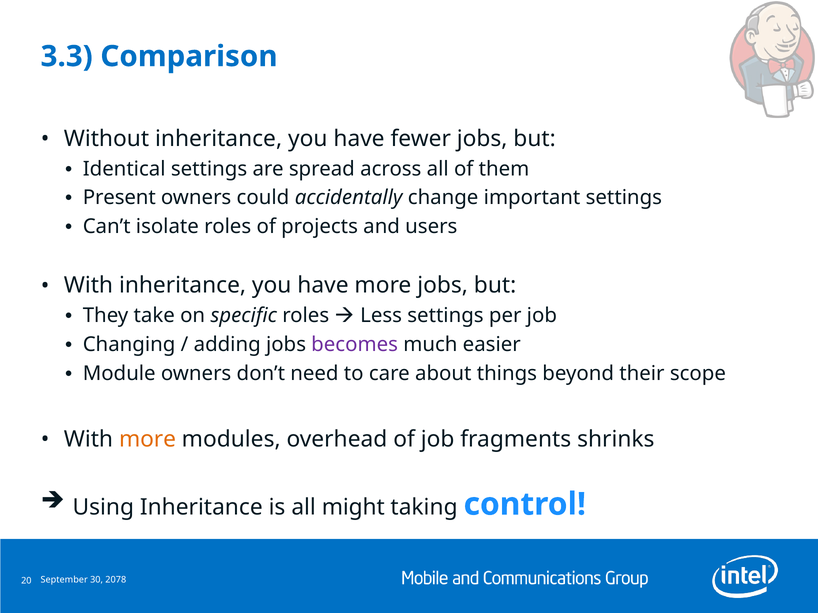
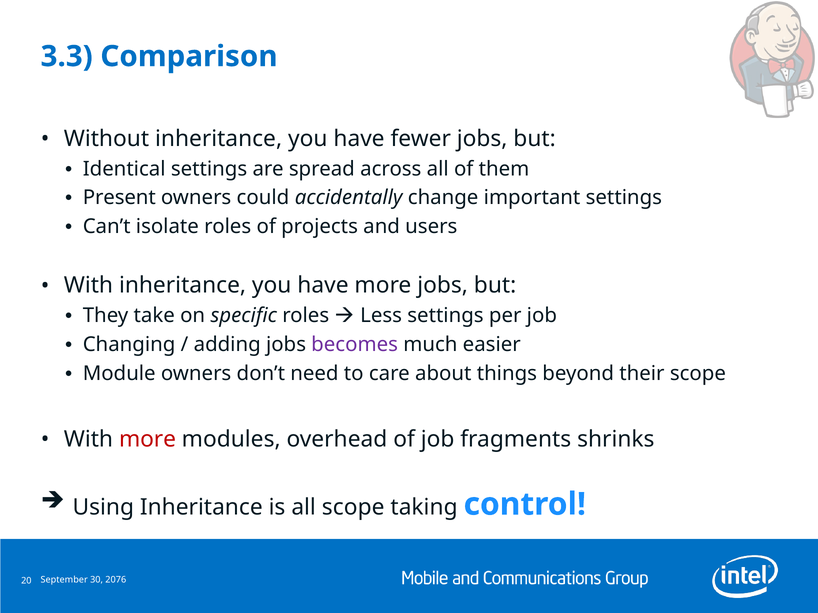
more colour: orange -> red (147, 440)
all might: might -> scope (353, 508)
2078: 2078 -> 2076 (116, 580)
